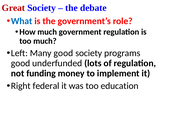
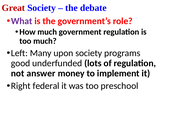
What colour: blue -> purple (22, 21)
Many good: good -> upon (63, 53)
funding: funding -> answer (41, 73)
education: education -> preschool (120, 86)
